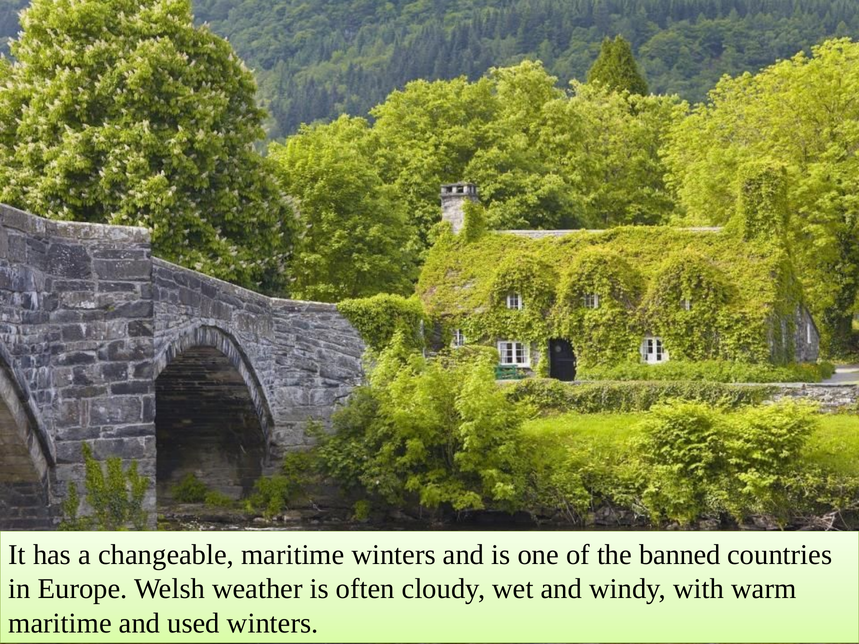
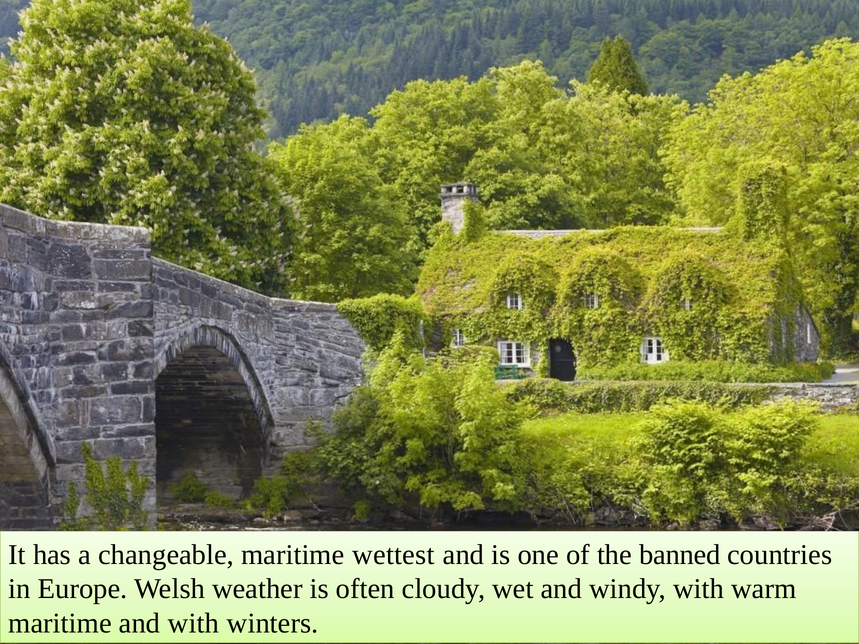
maritime winters: winters -> wettest (393, 555)
and used: used -> with (193, 624)
